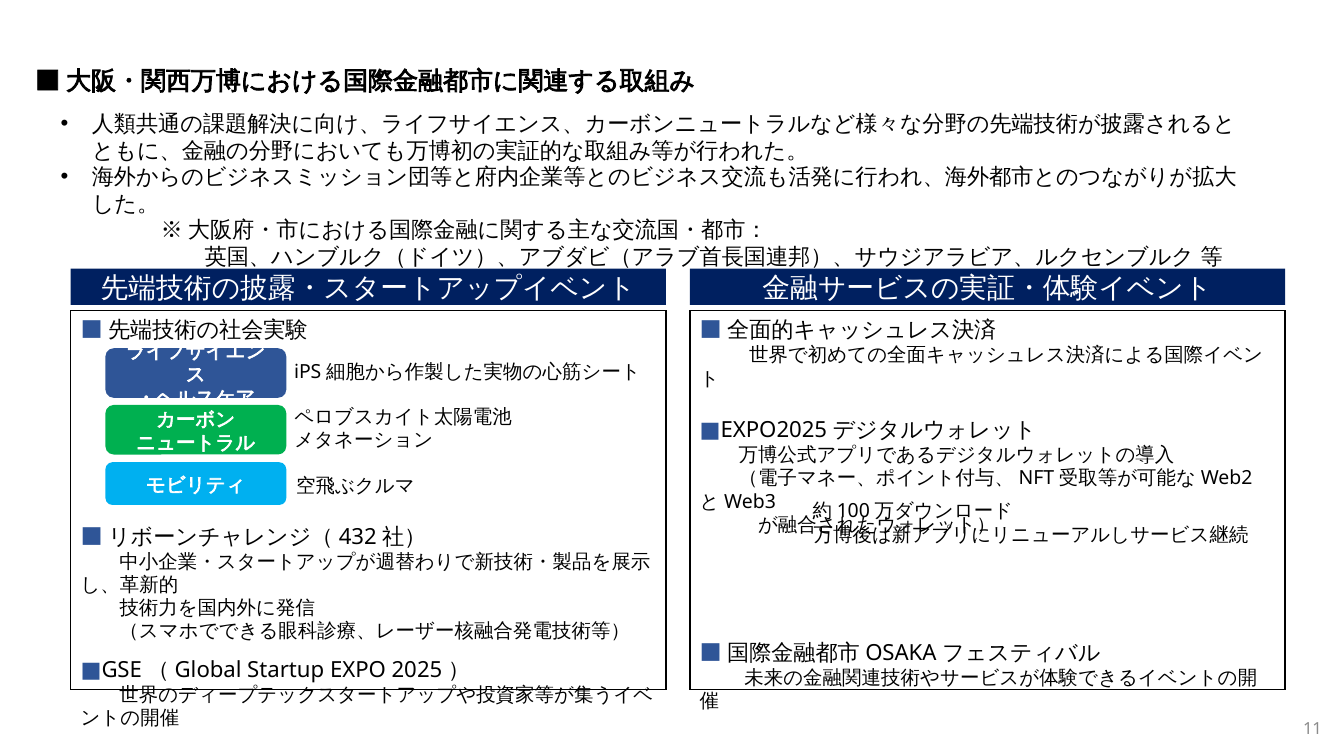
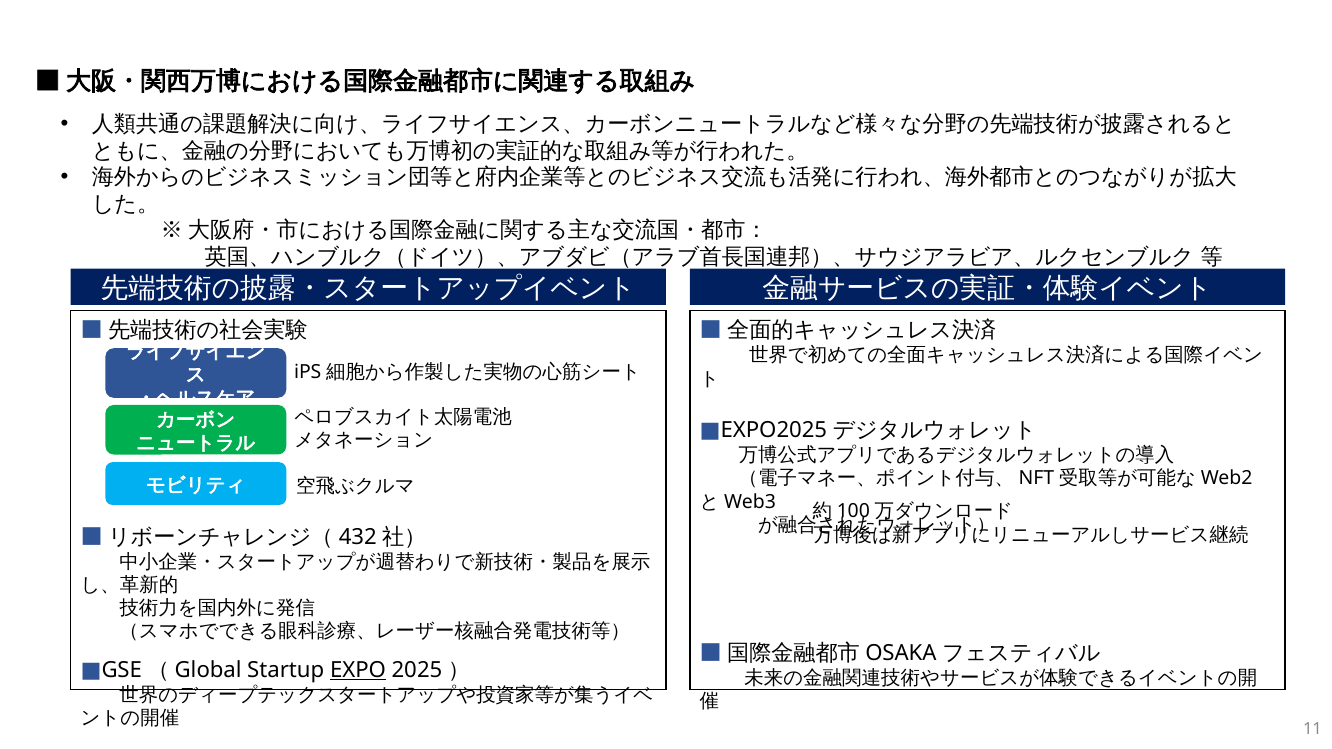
EXPO underline: none -> present (358, 670)
